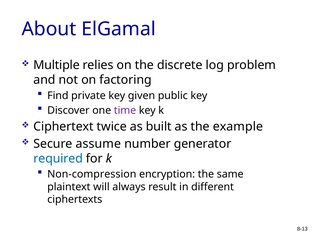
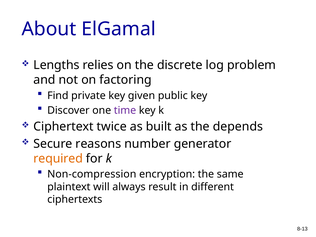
Multiple: Multiple -> Lengths (56, 65)
example: example -> depends (238, 127)
assume: assume -> reasons (98, 144)
required colour: blue -> orange (58, 159)
